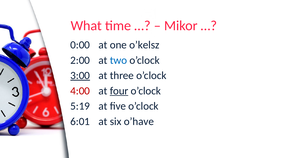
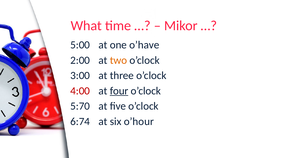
0:00: 0:00 -> 5:00 (80, 45)
o’kelsz: o’kelsz -> o’have (144, 45)
two colour: blue -> orange (118, 60)
3:00 underline: present -> none (80, 76)
5:19: 5:19 -> 5:70 (80, 107)
6:01: 6:01 -> 6:74 (80, 122)
o’have: o’have -> o’hour (139, 122)
